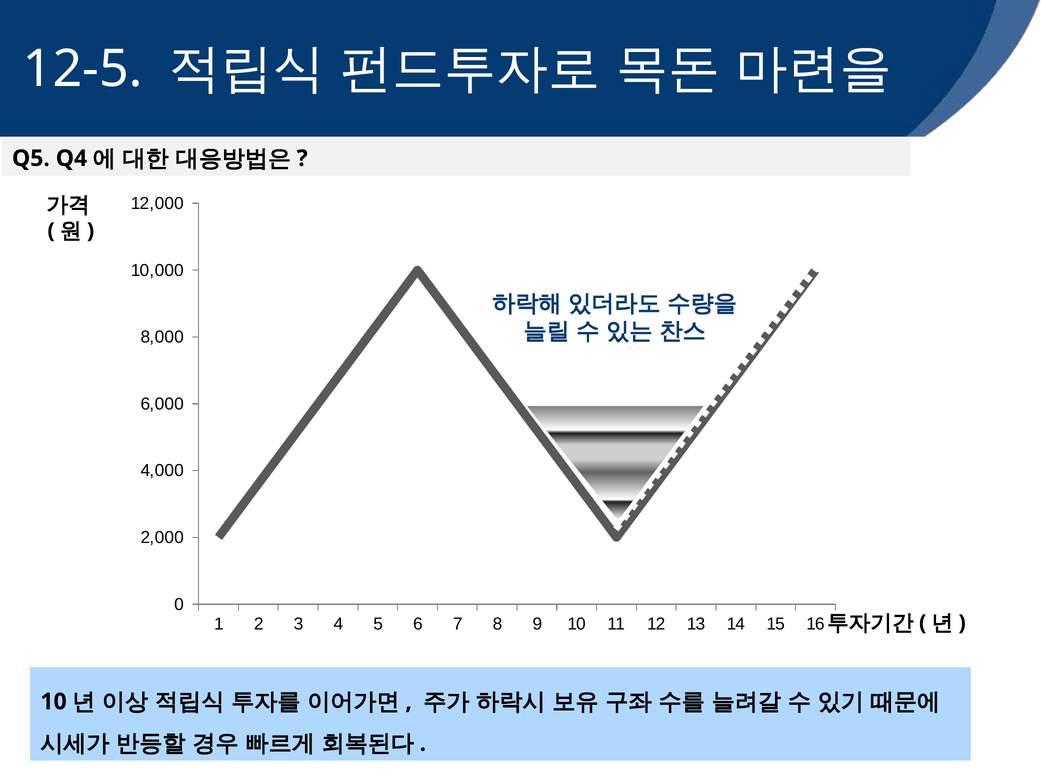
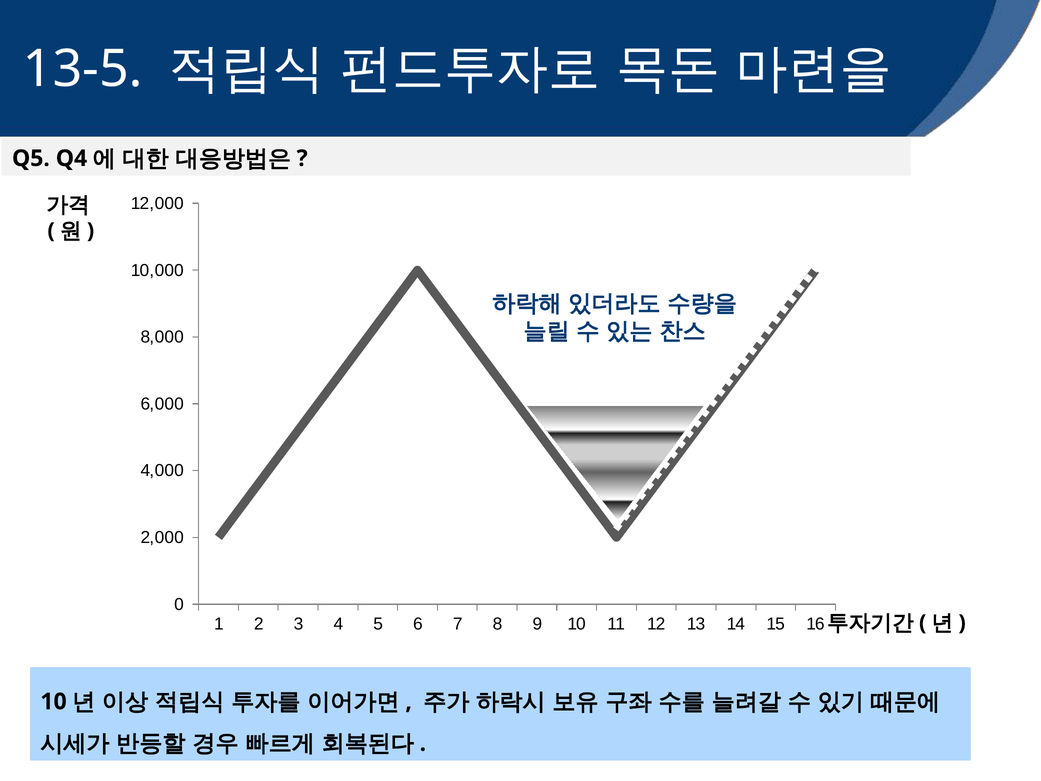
12-5: 12-5 -> 13-5 (83, 69)
